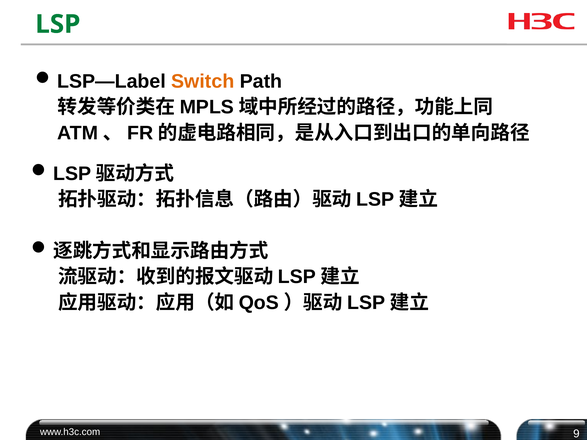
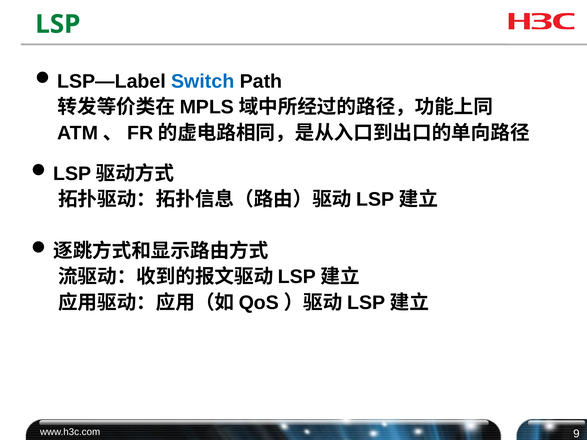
Switch colour: orange -> blue (203, 81)
